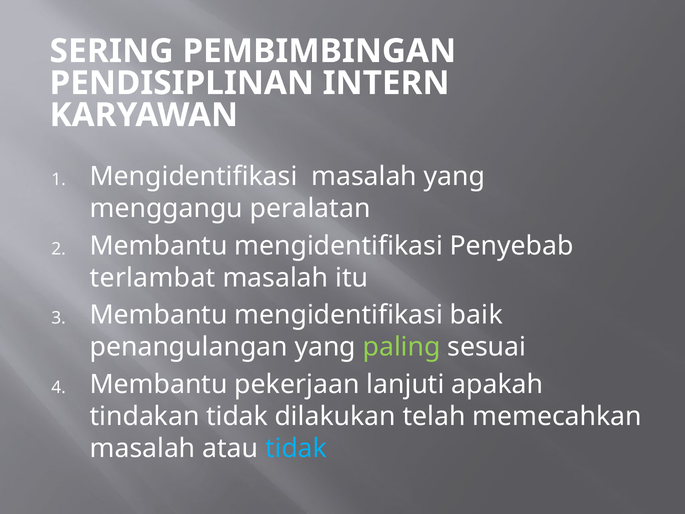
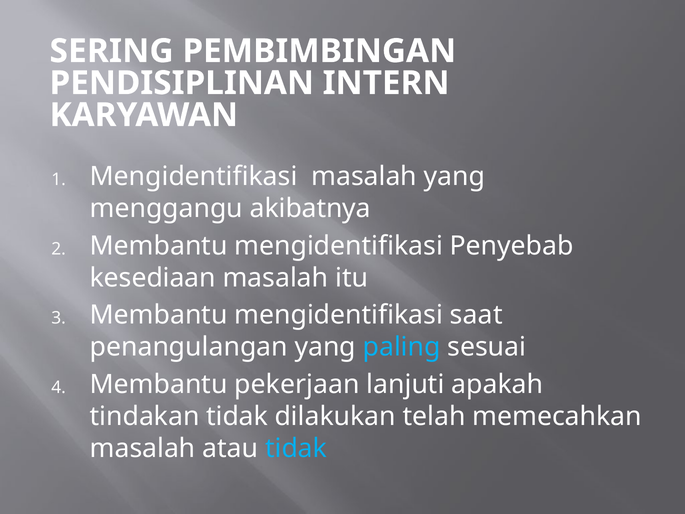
peralatan: peralatan -> akibatnya (310, 208)
terlambat: terlambat -> kesediaan (153, 278)
baik: baik -> saat (476, 315)
paling colour: light green -> light blue (402, 347)
